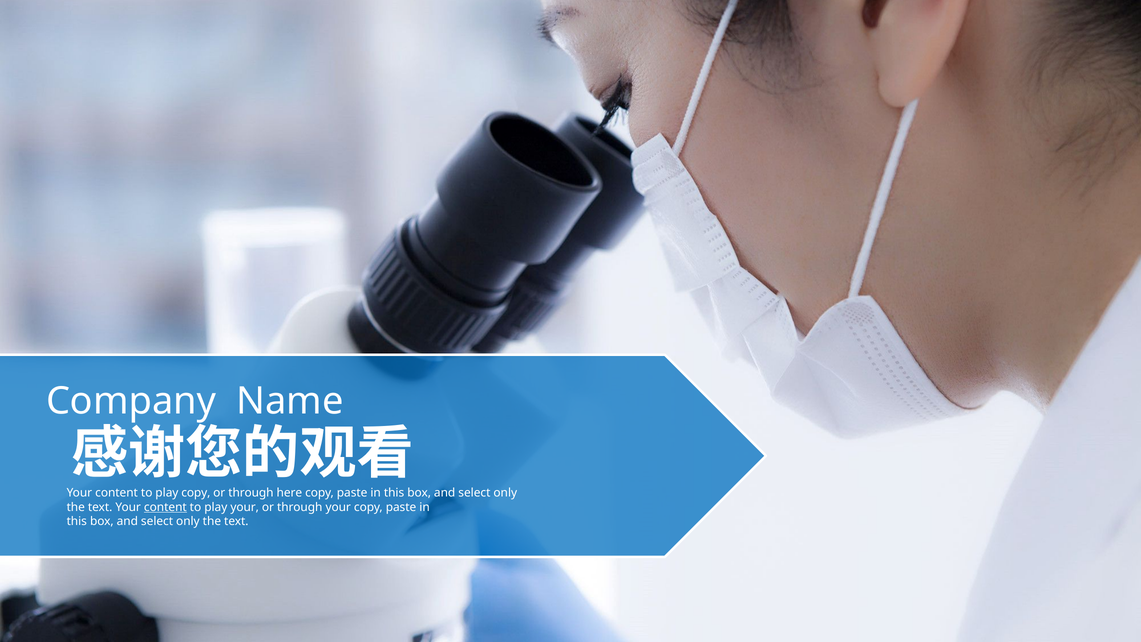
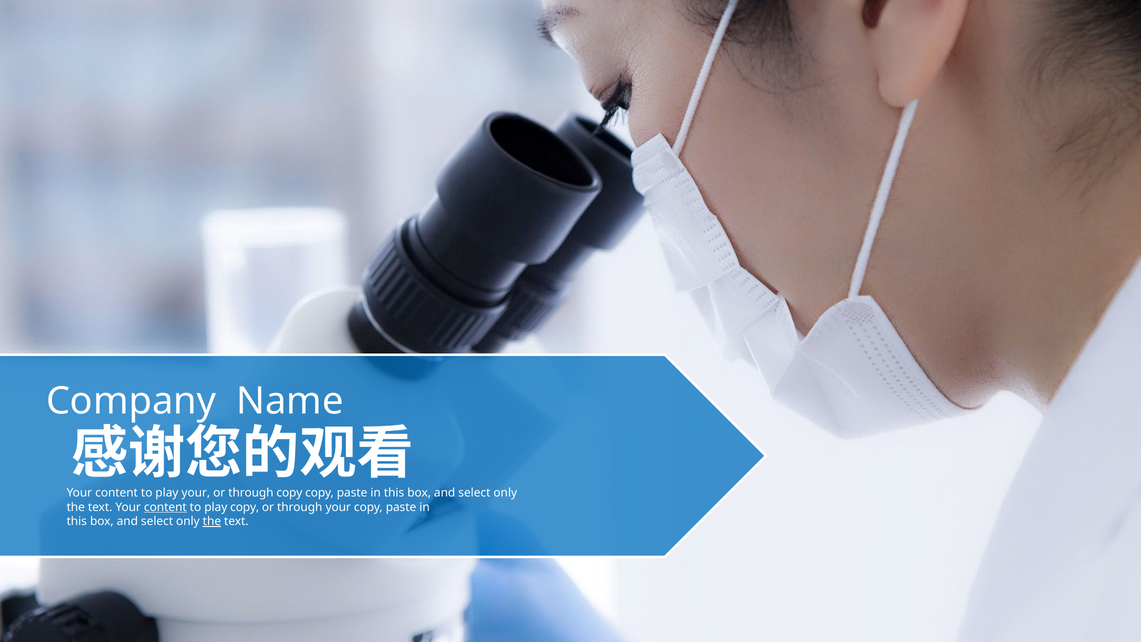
play copy: copy -> your (196, 493)
through here: here -> copy (289, 493)
play your: your -> copy (245, 507)
the underline: none -> present (212, 521)
